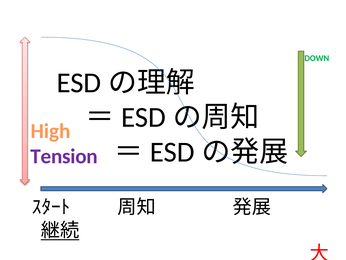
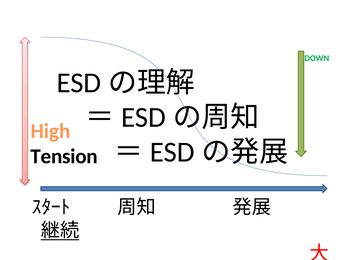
Tension colour: purple -> black (64, 156)
